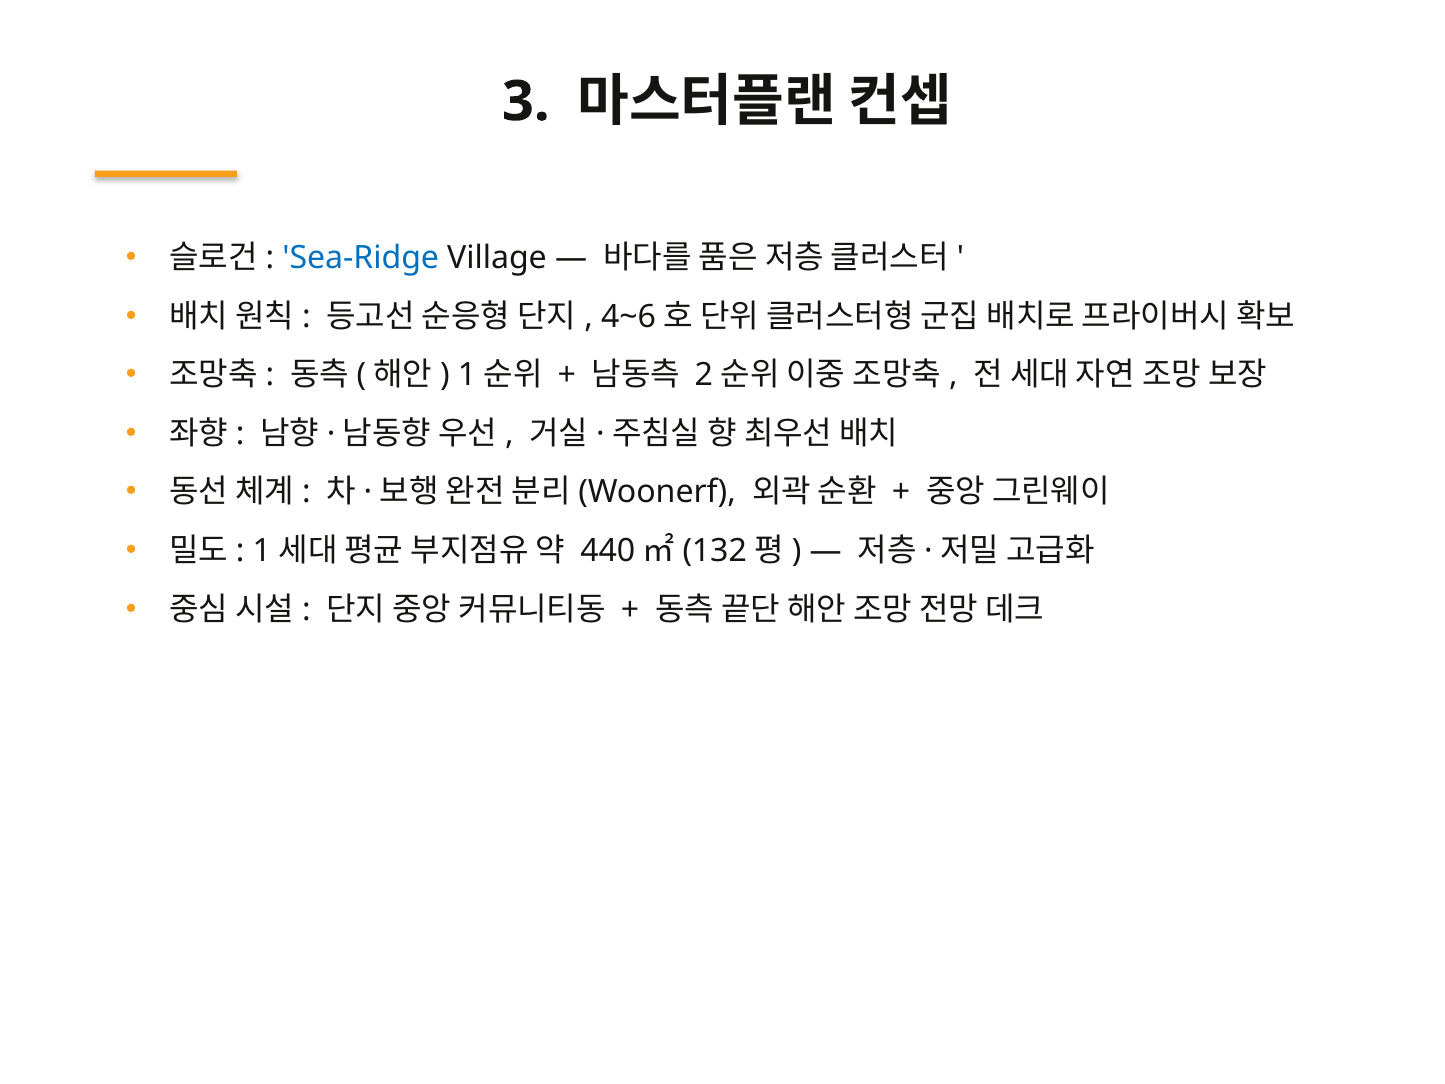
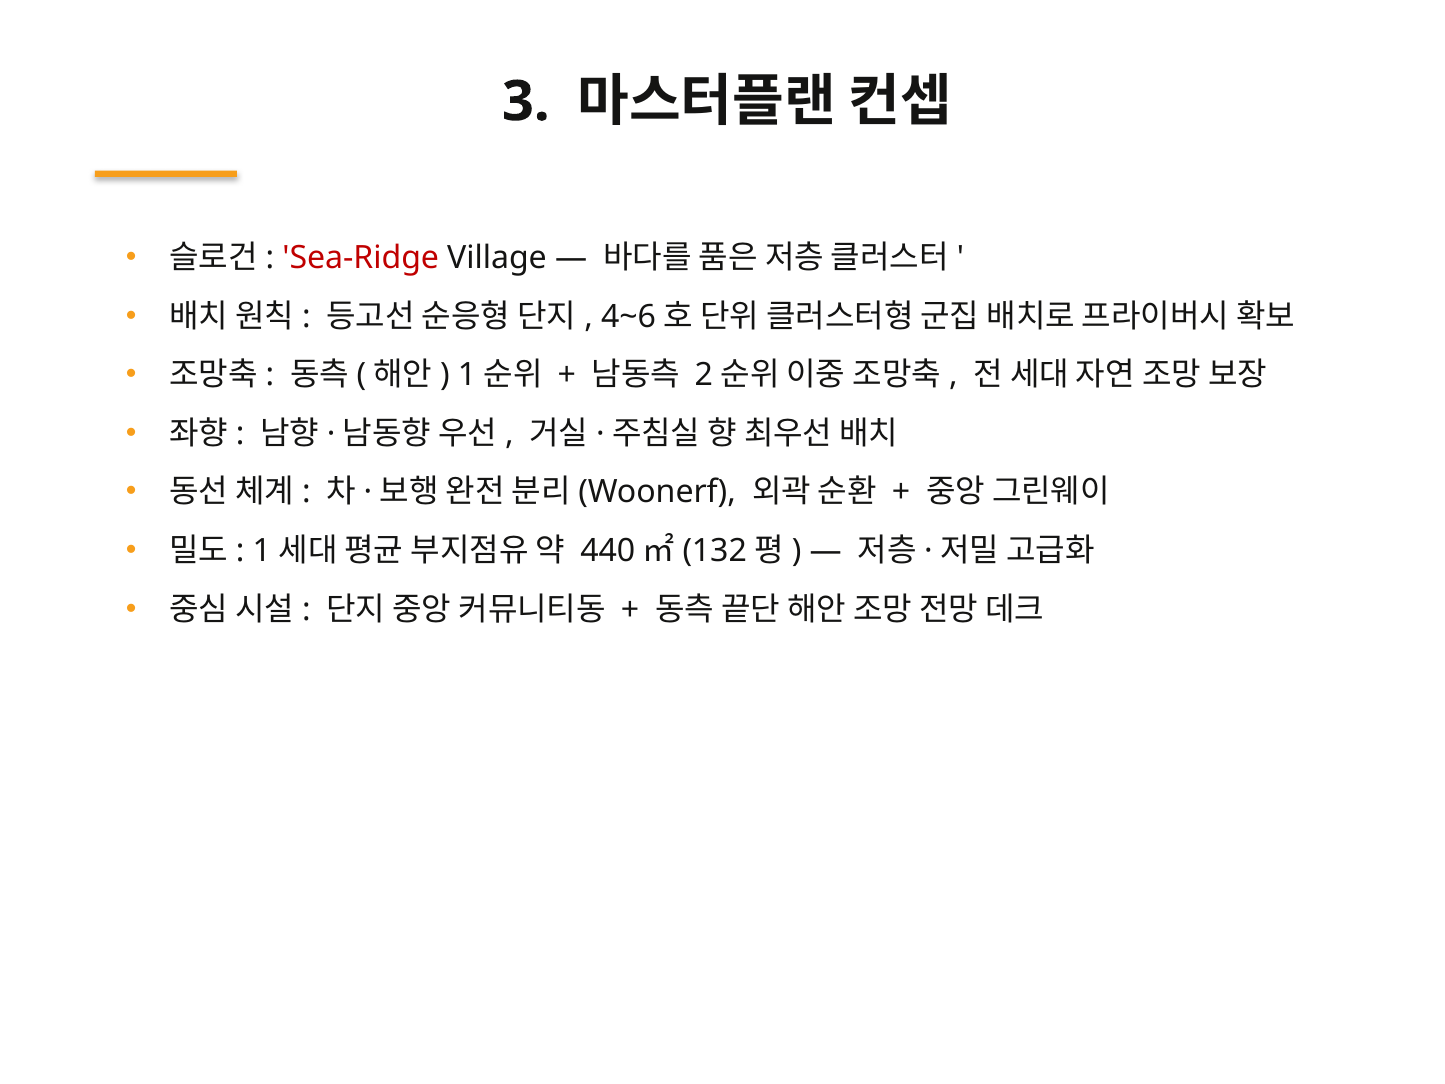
Sea-Ridge colour: blue -> red (361, 258)
